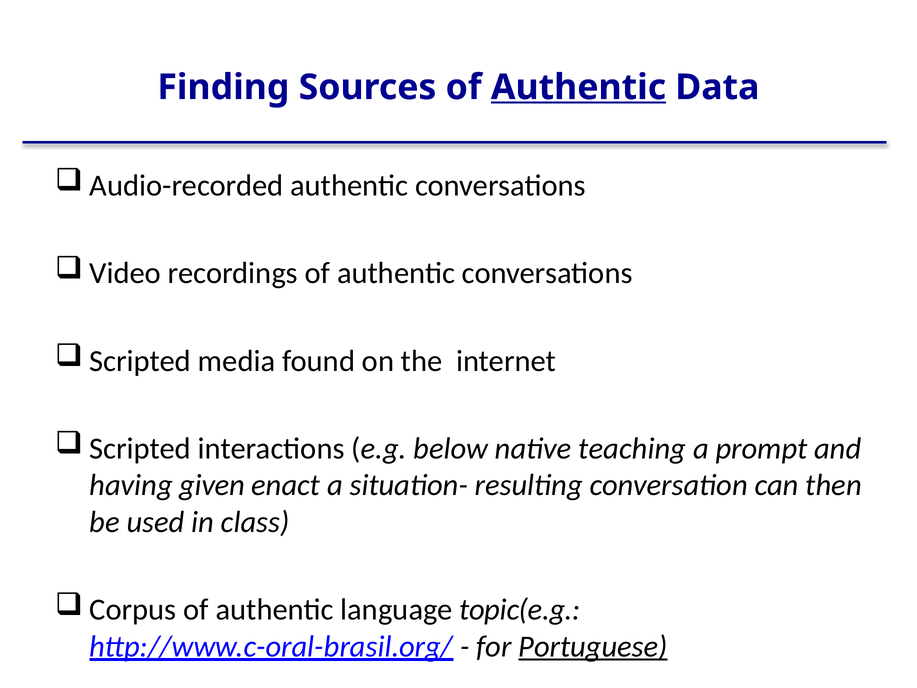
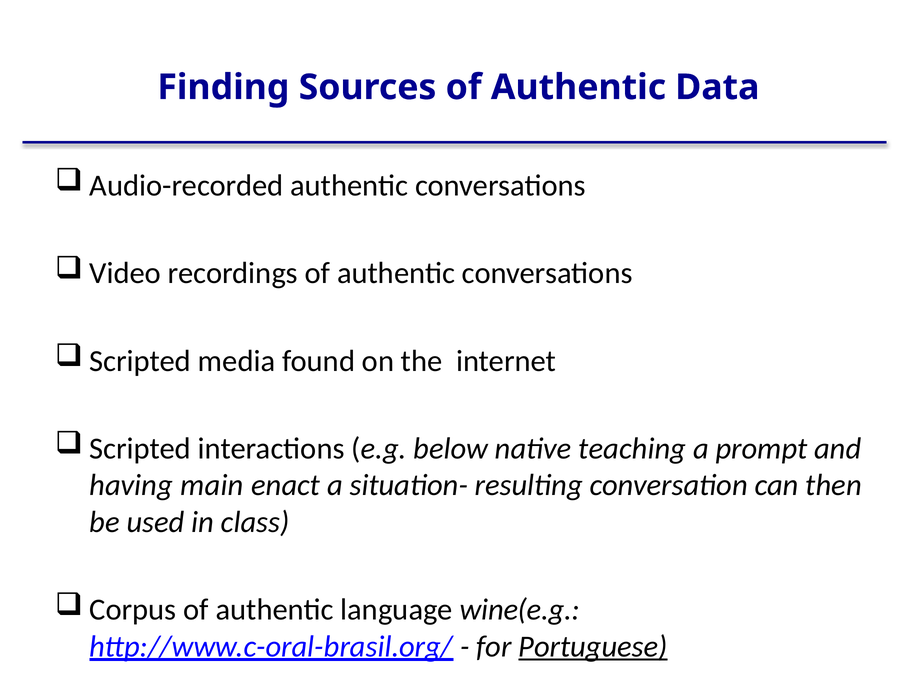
Authentic underline: present -> none (578, 87)
given: given -> main (212, 485)
topic(e.g: topic(e.g -> wine(e.g (520, 610)
